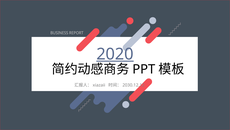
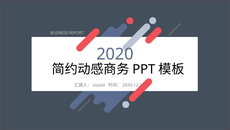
2020 underline: present -> none (115, 54)
